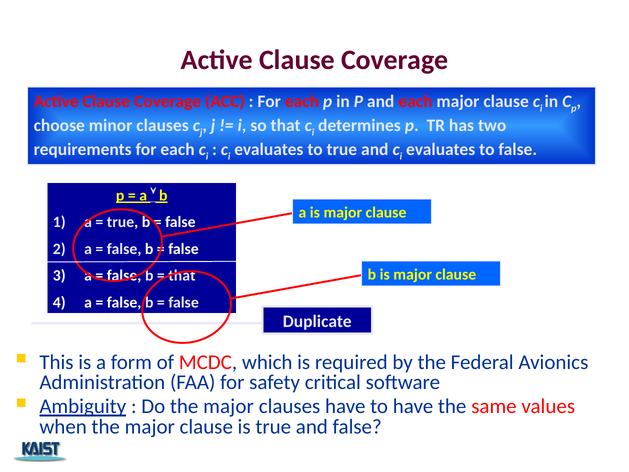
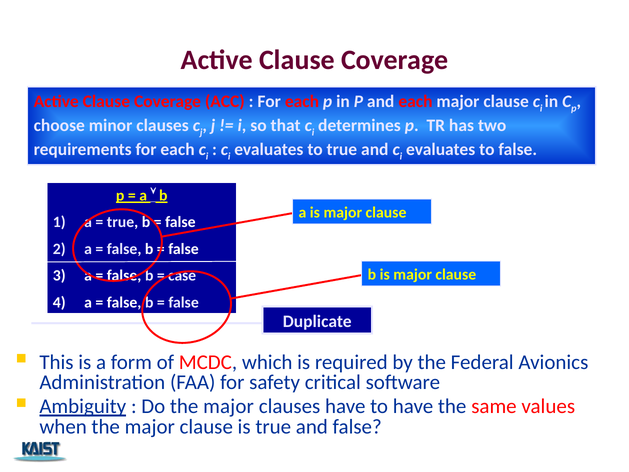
that: that -> case (182, 276)
